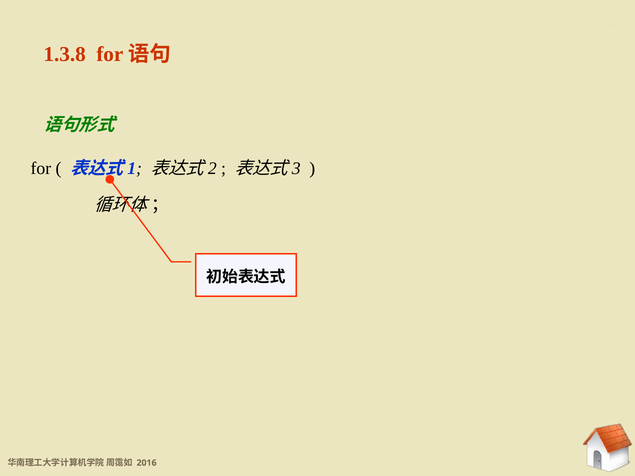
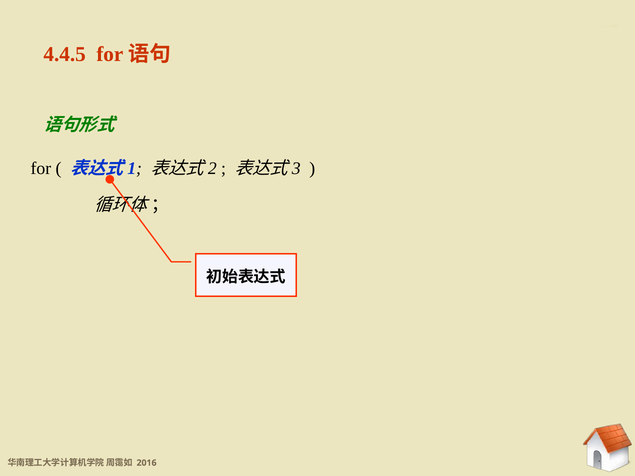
1.3.8: 1.3.8 -> 4.4.5 (65, 54)
